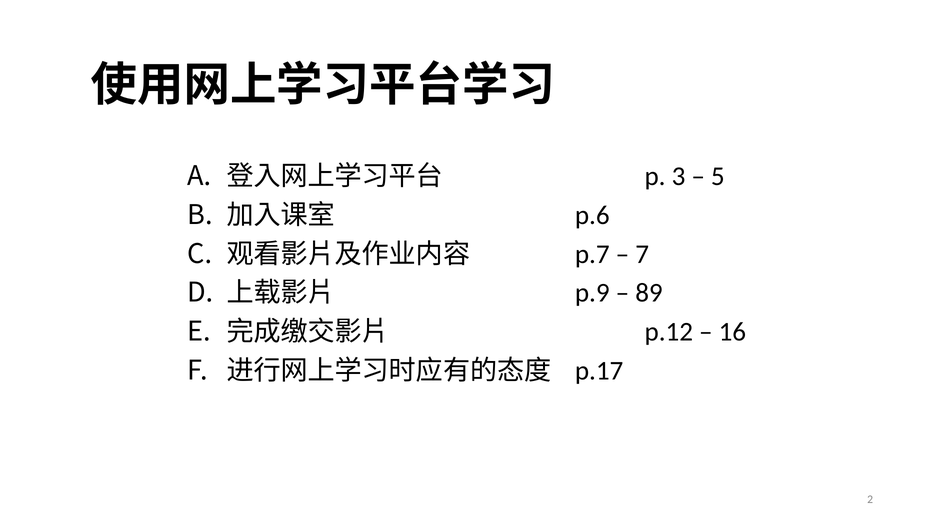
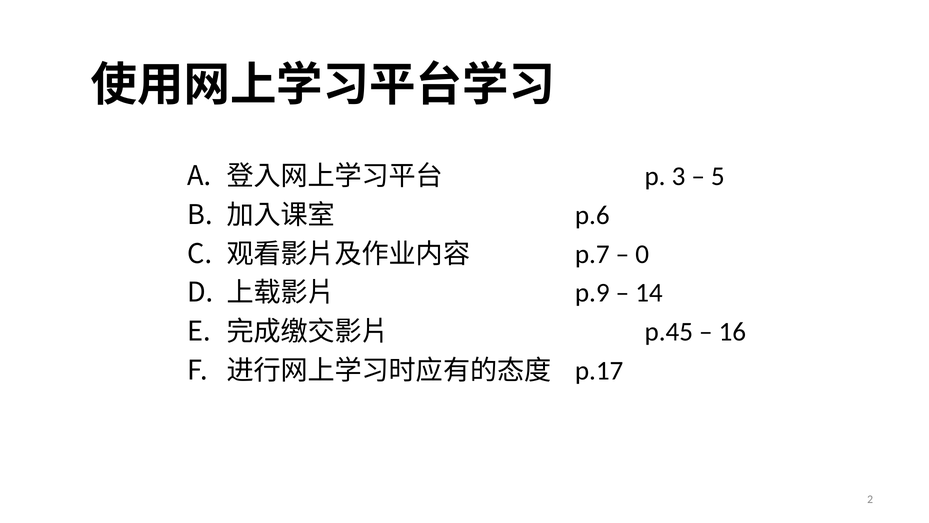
7: 7 -> 0 (642, 254)
89: 89 -> 14 (649, 293)
p.12: p.12 -> p.45 (669, 332)
